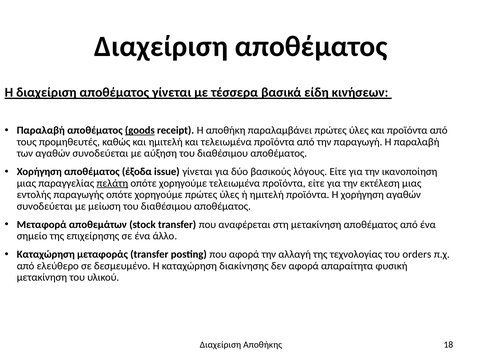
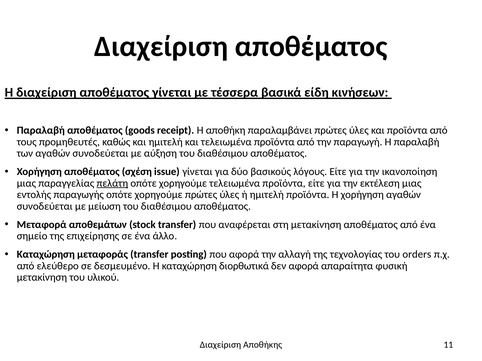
goods underline: present -> none (140, 131)
έξοδα: έξοδα -> σχέση (137, 172)
διακίνησης: διακίνησης -> διορθωτικά (244, 266)
18: 18 -> 11 (448, 345)
